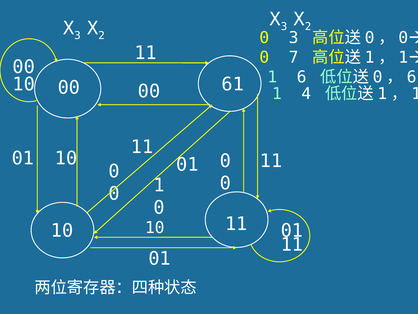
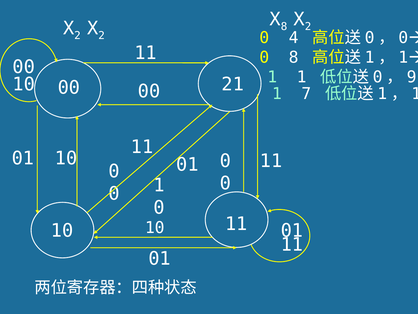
3: 3 -> 8 (284, 26)
3: 3 -> 2 (77, 36)
0 3: 3 -> 4 (294, 38)
0 7: 7 -> 8 (294, 57)
1 6: 6 -> 1 (302, 77)
6: 6 -> 9 (412, 77)
61: 61 -> 21 (233, 84)
4: 4 -> 7 (306, 94)
